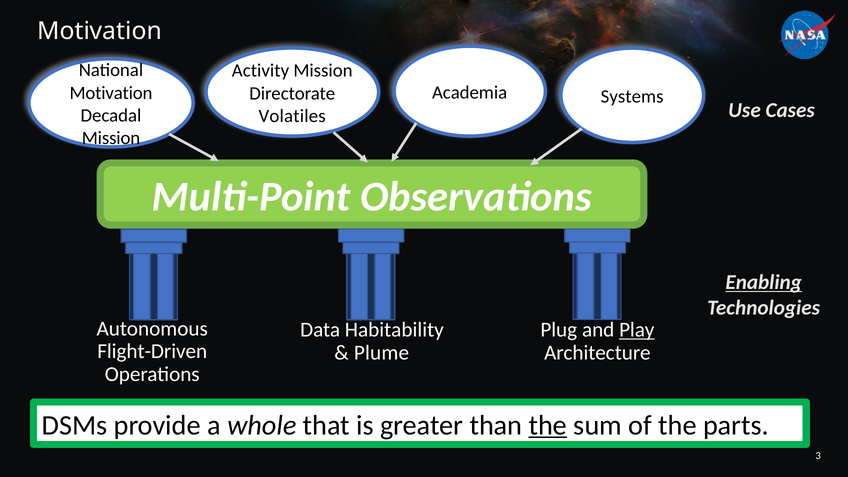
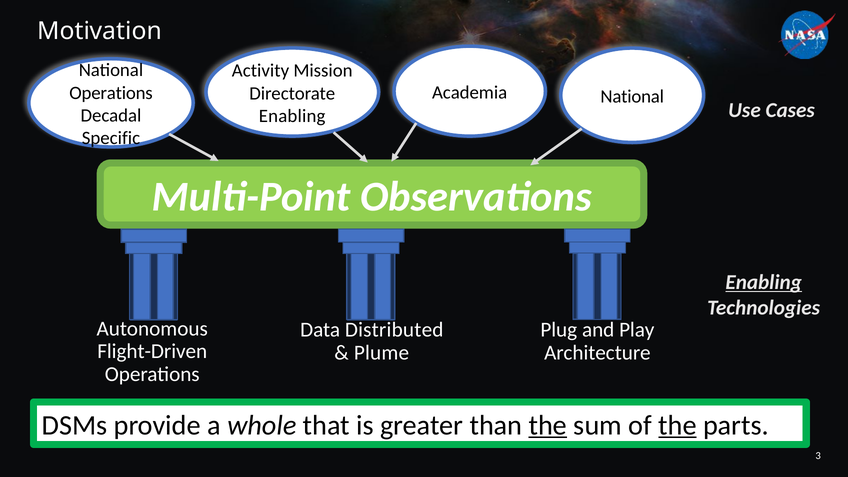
Academia Systems: Systems -> National (632, 97)
Motivation: Motivation -> Operations (111, 93)
Volatiles: Volatiles -> Enabling (292, 116)
Mission: Mission -> Specific (111, 138)
Habitability: Habitability -> Distributed (394, 330)
Play underline: present -> none (637, 330)
the underline: none -> present (677, 425)
